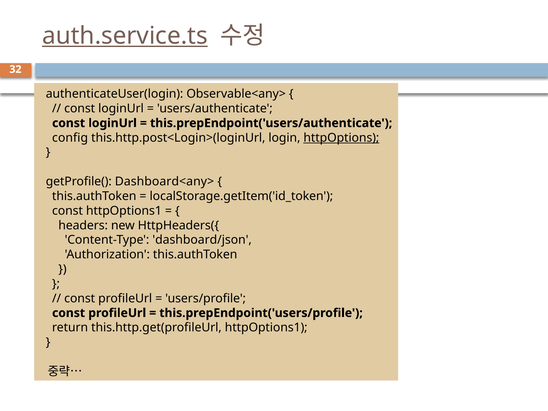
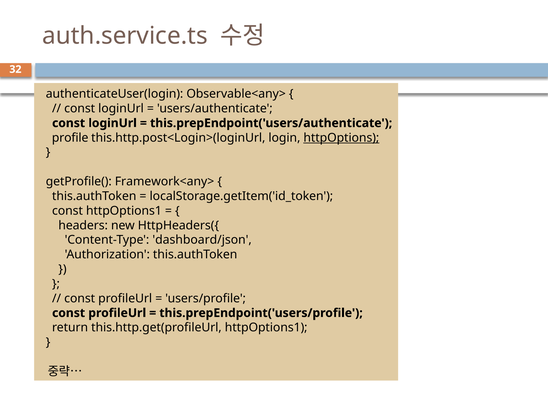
auth.service.ts underline: present -> none (125, 36)
config: config -> profile (70, 138)
Dashboard<any>: Dashboard<any> -> Framework<any> (165, 182)
